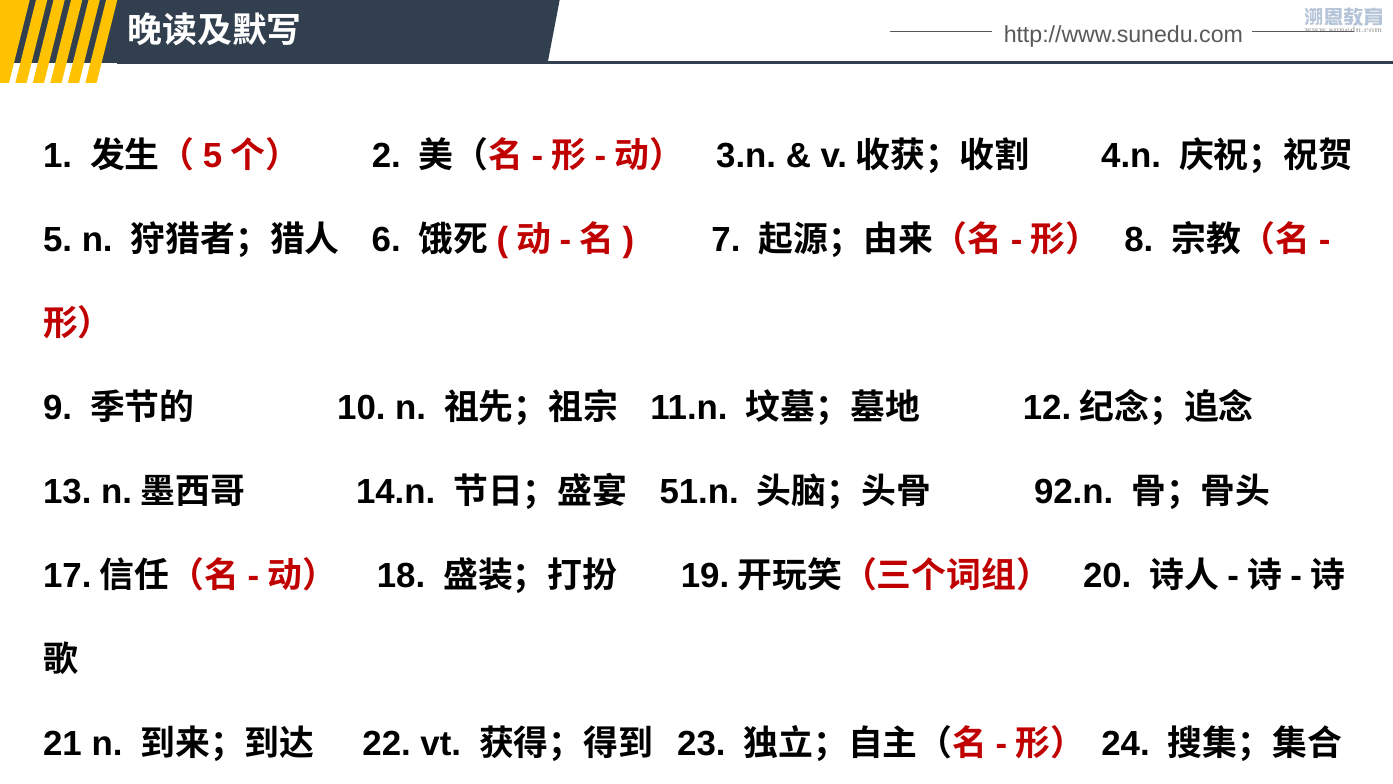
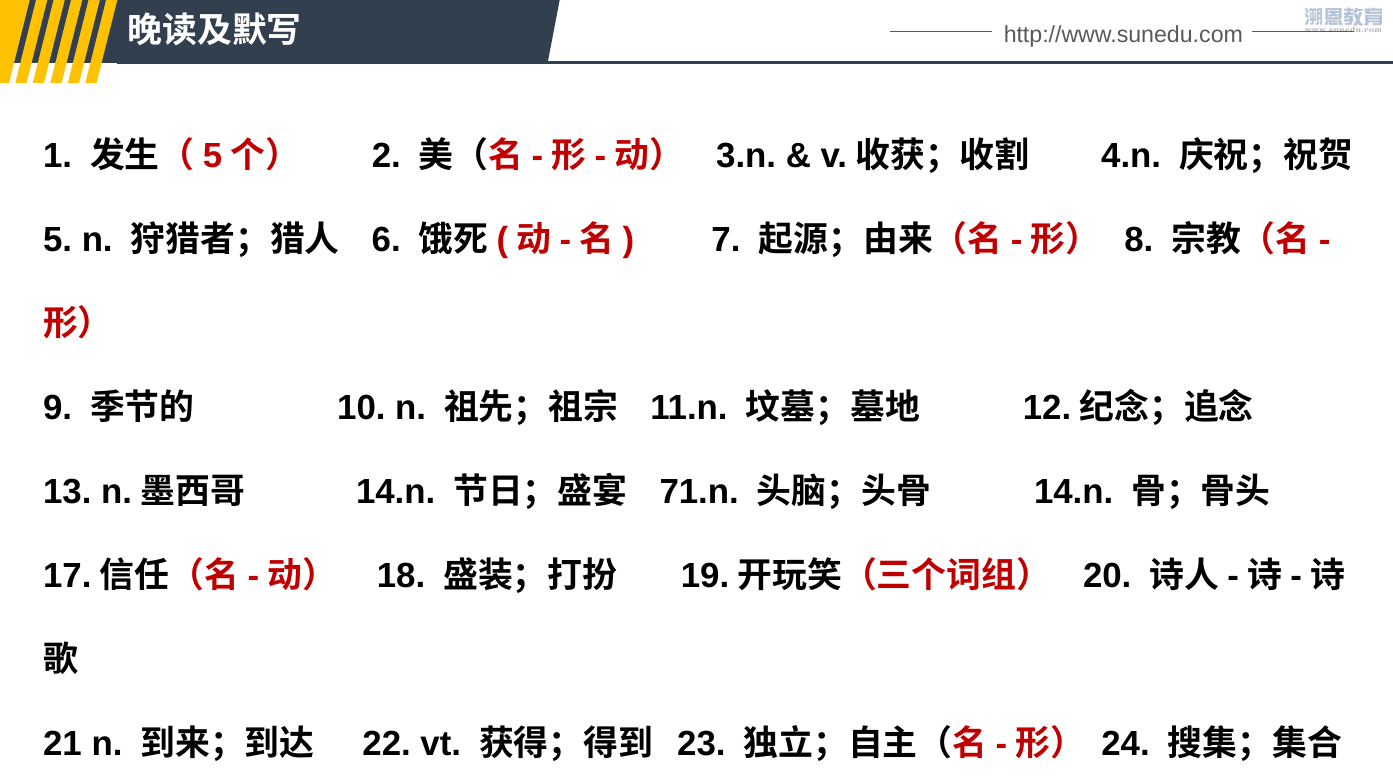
51.n: 51.n -> 71.n (699, 492)
92.n: 92.n -> 14.n (1074, 492)
